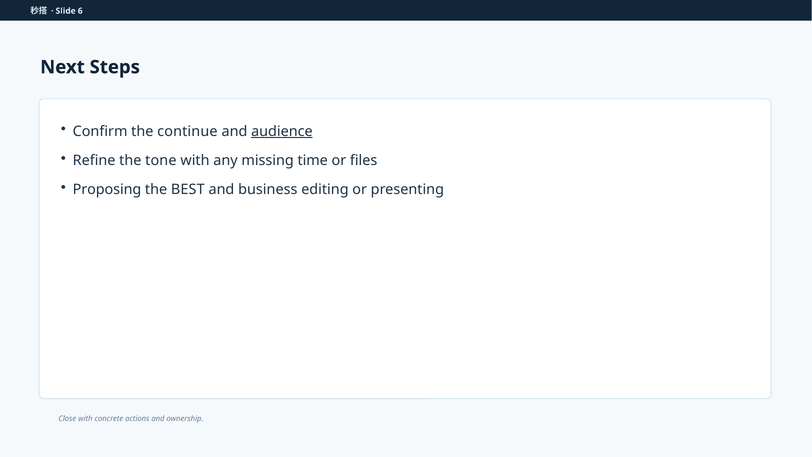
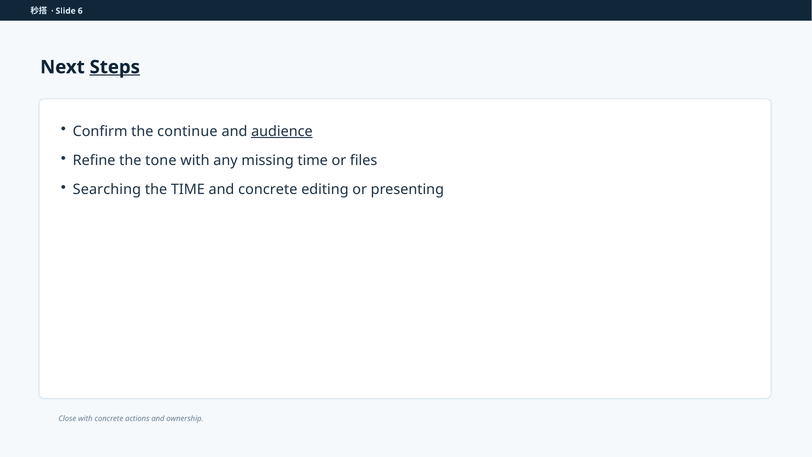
Steps underline: none -> present (115, 67)
Proposing: Proposing -> Searching (107, 190)
the BEST: BEST -> TIME (188, 190)
and business: business -> concrete (268, 190)
